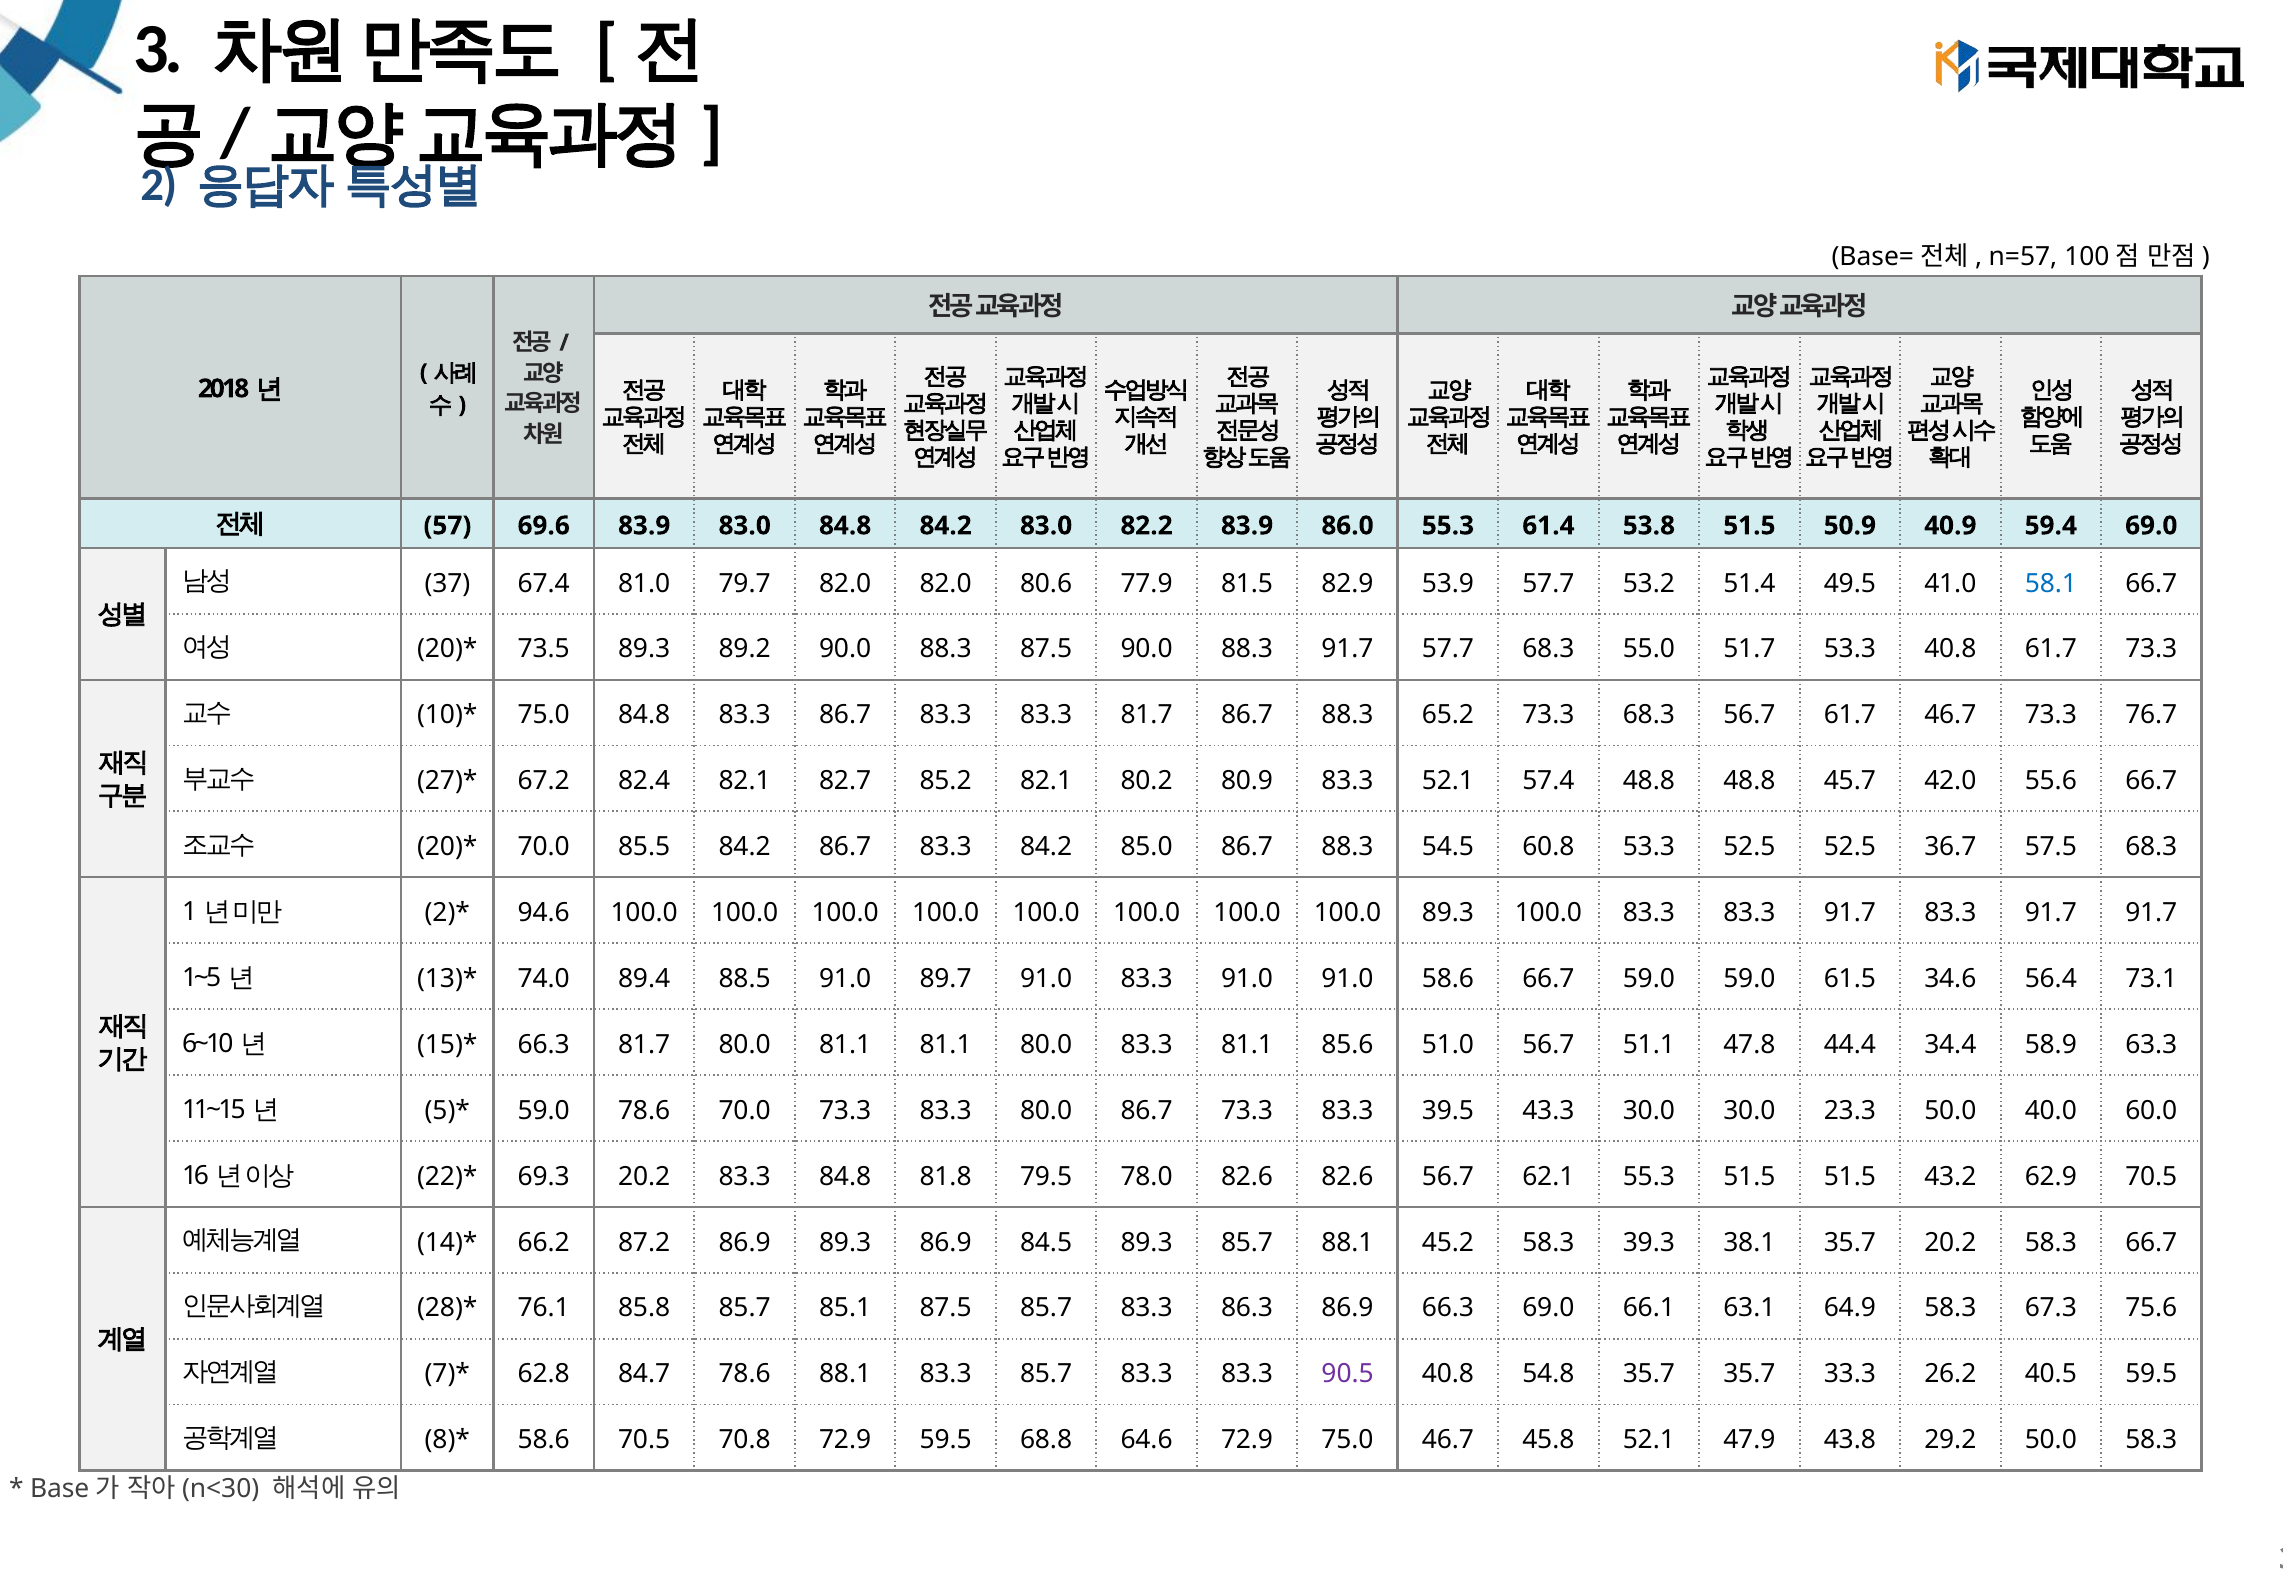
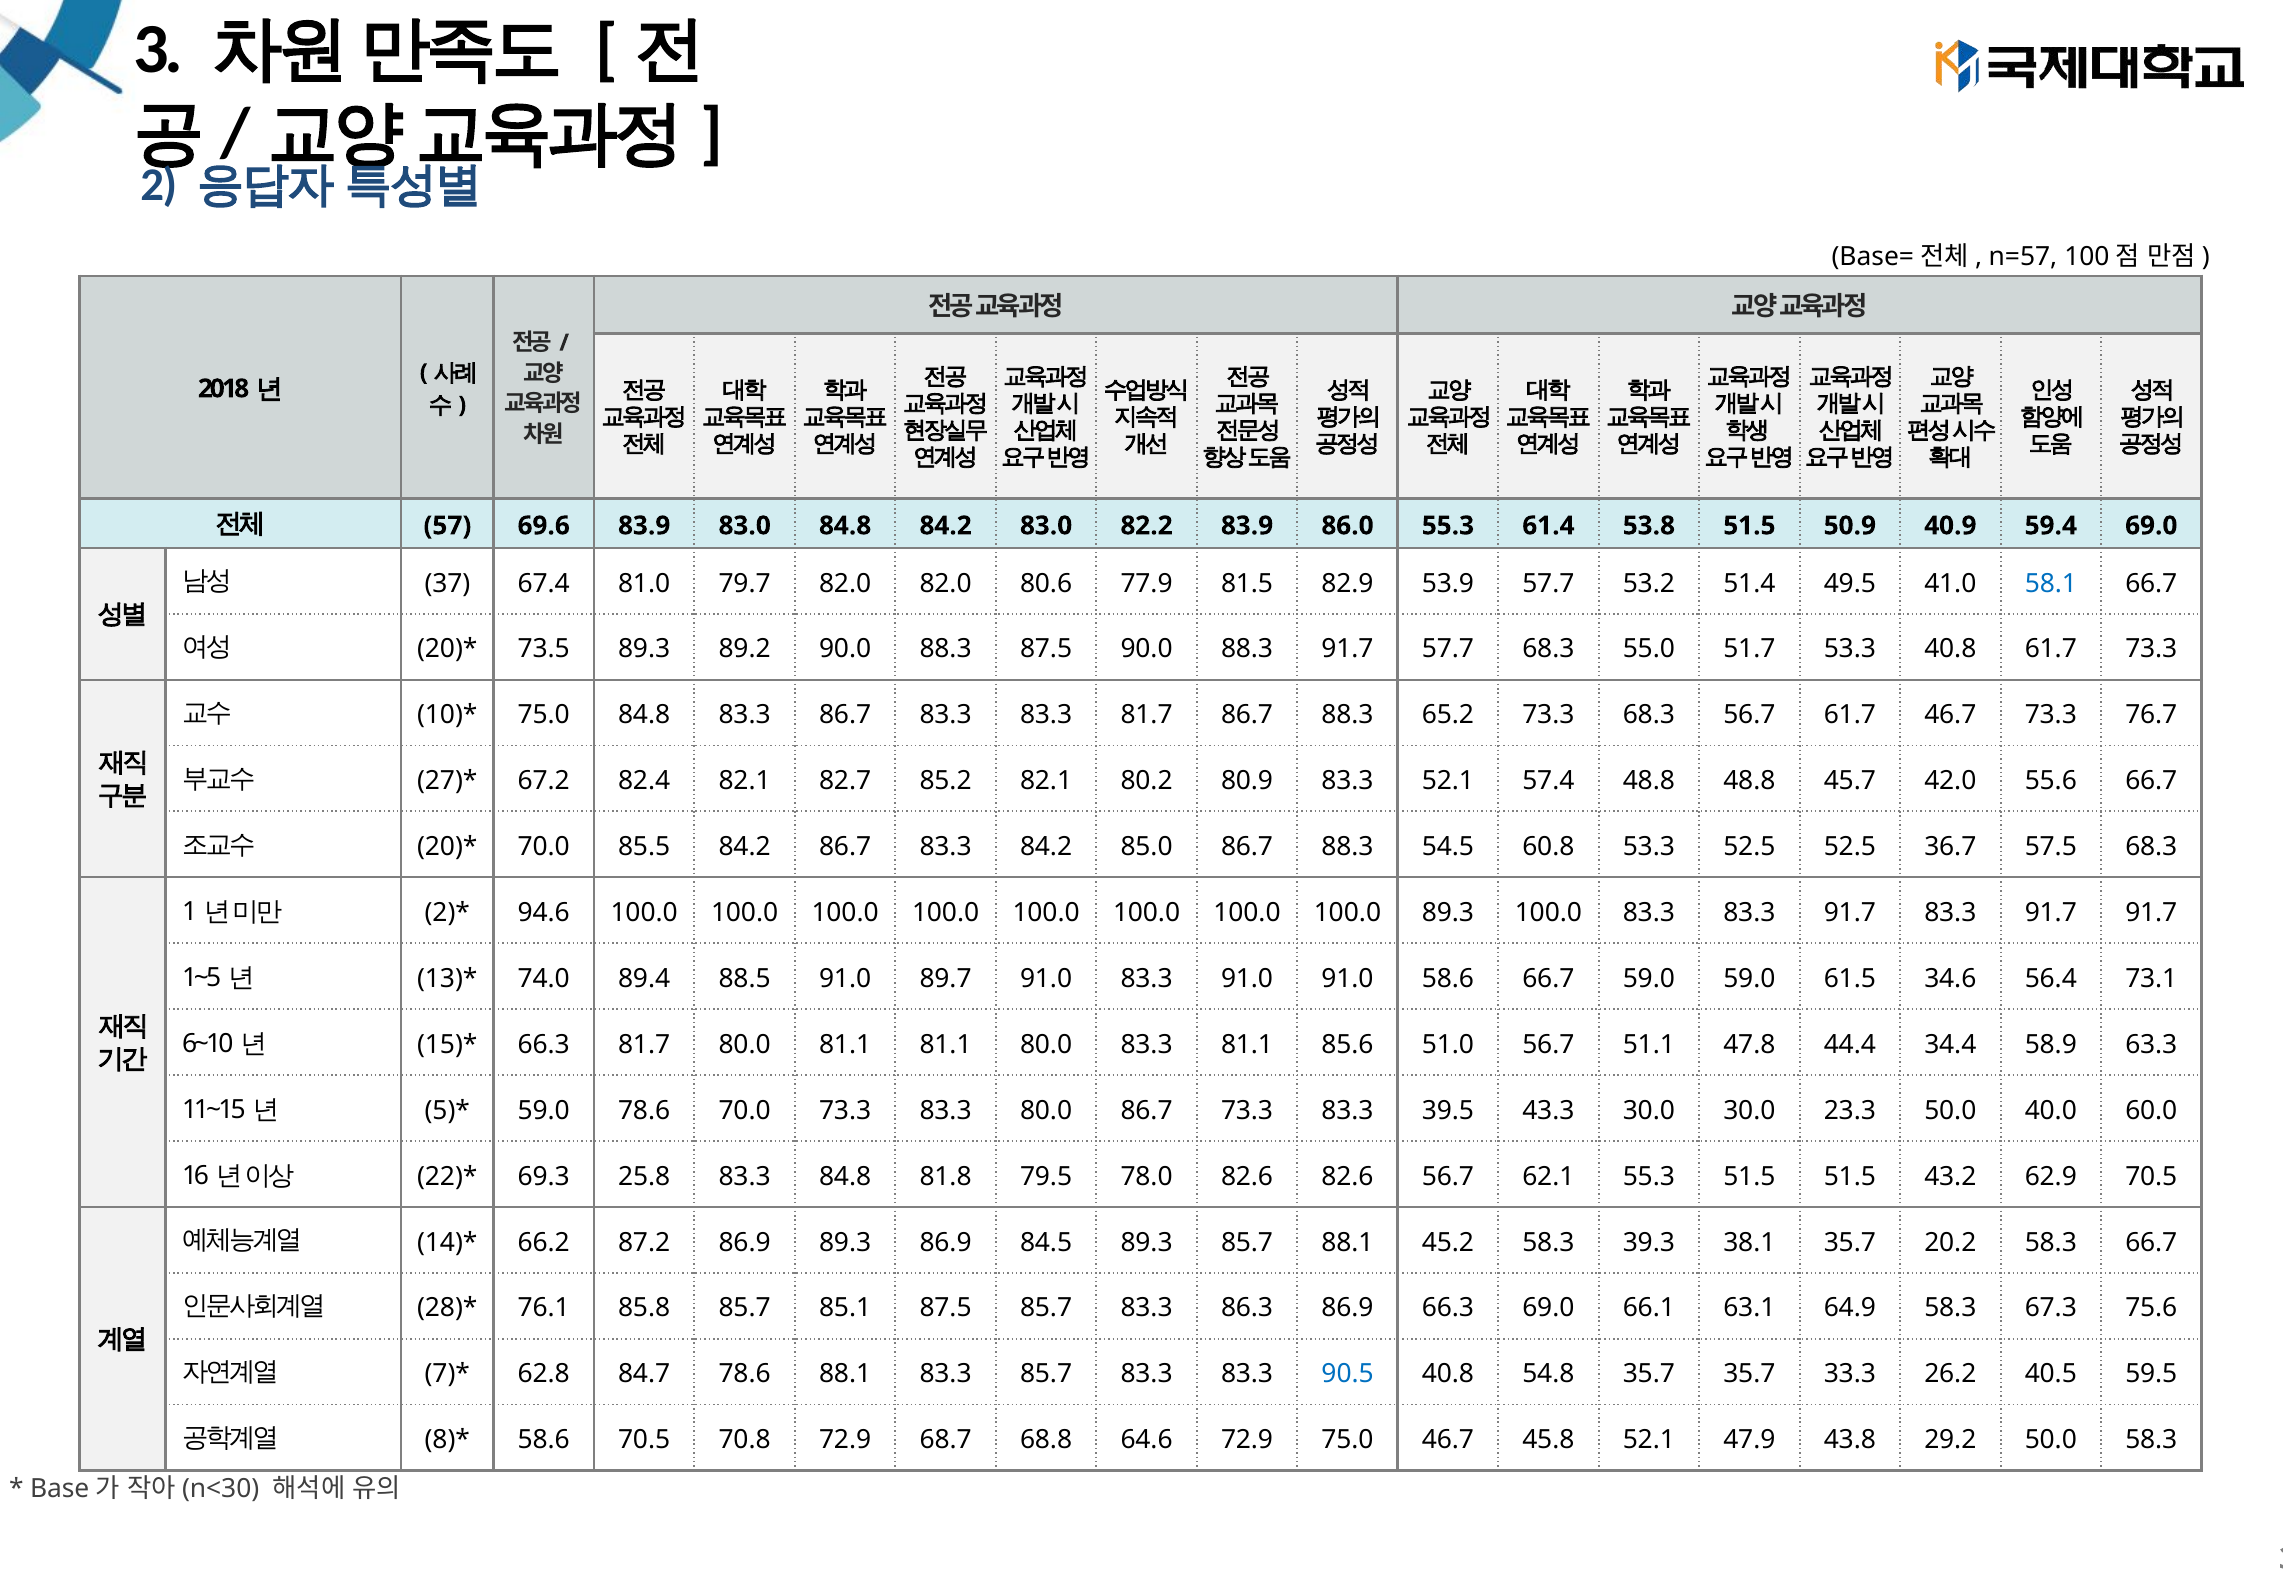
69.3 20.2: 20.2 -> 25.8 (644, 1176)
90.5 colour: purple -> blue (1348, 1374)
72.9 59.5: 59.5 -> 68.7 (946, 1440)
